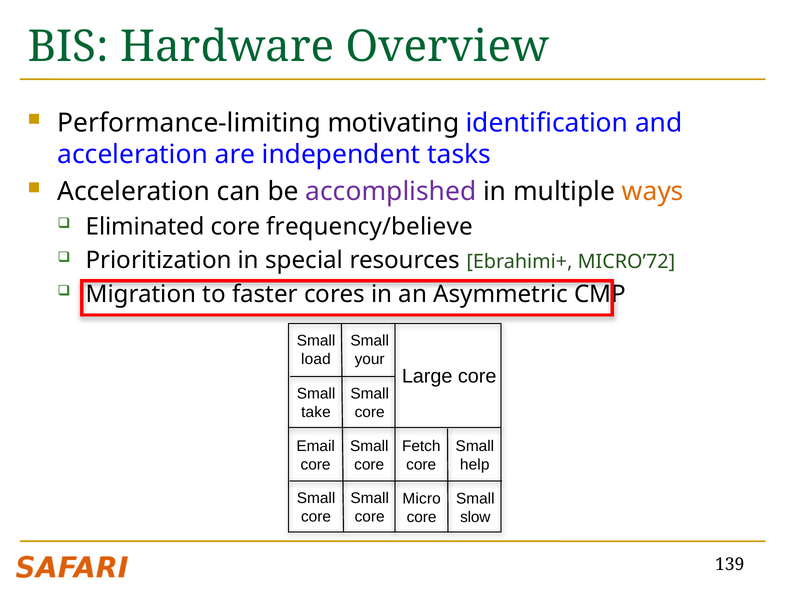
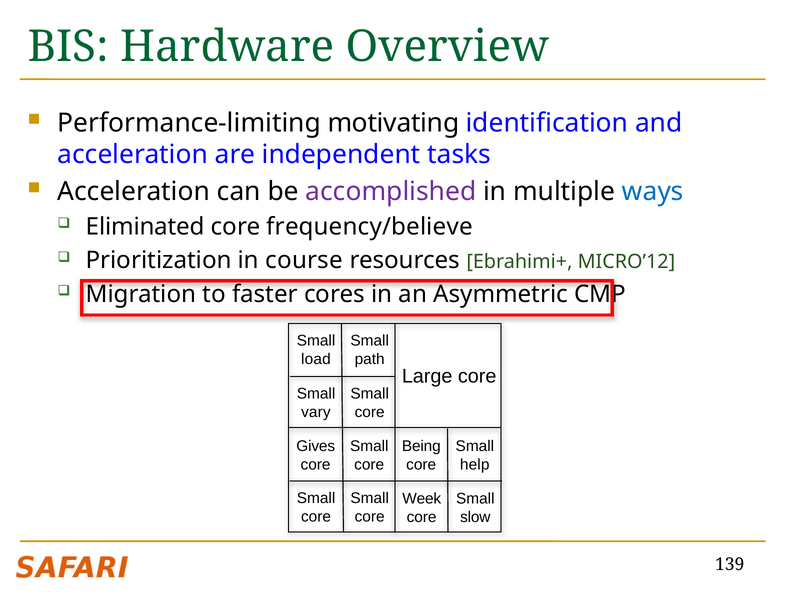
ways colour: orange -> blue (653, 191)
special: special -> course (304, 260)
MICRO’72: MICRO’72 -> MICRO’12 (626, 262)
your: your -> path (370, 359)
take: take -> vary (316, 412)
Email: Email -> Gives (316, 446)
Fetch: Fetch -> Being (421, 446)
Micro: Micro -> Week (422, 499)
